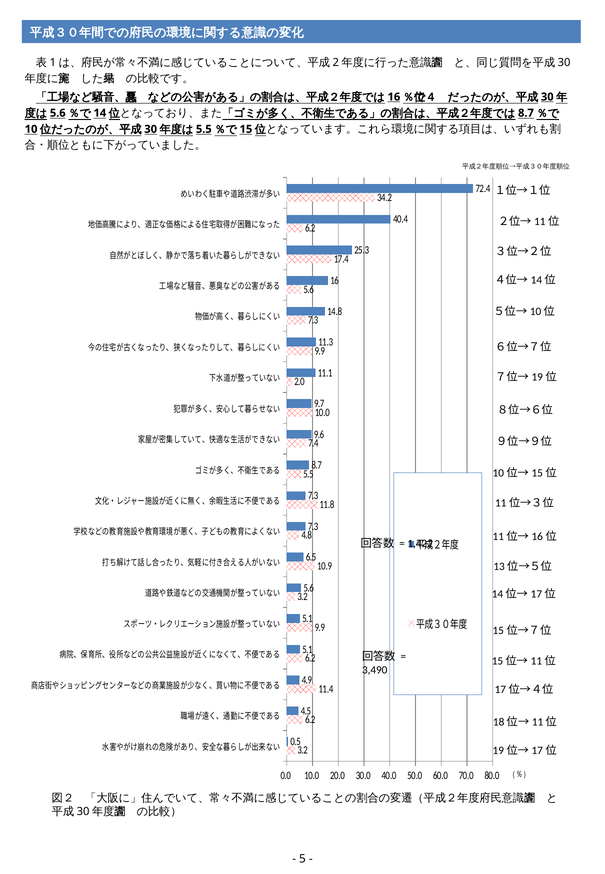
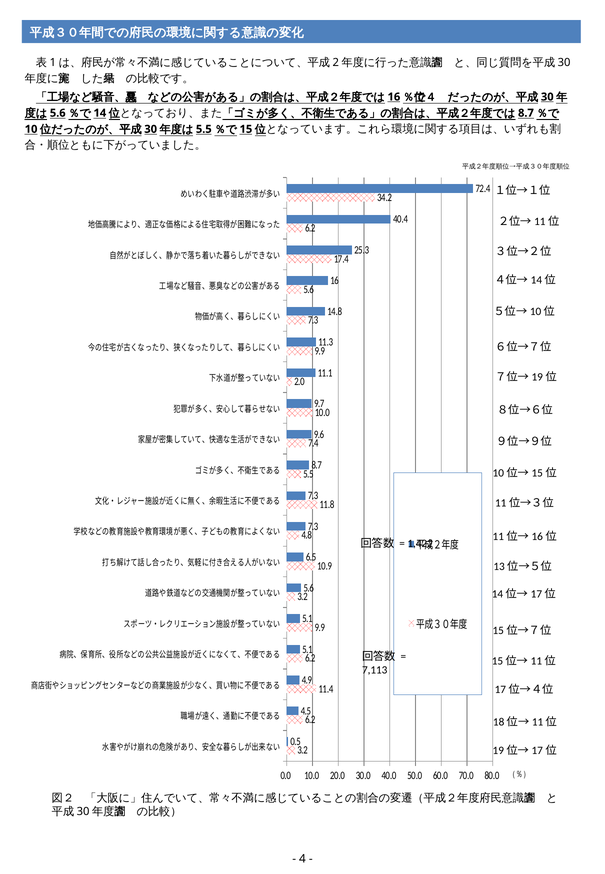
3,490: 3,490 -> 7,113 (375, 670)
5: 5 -> 4 (302, 859)
